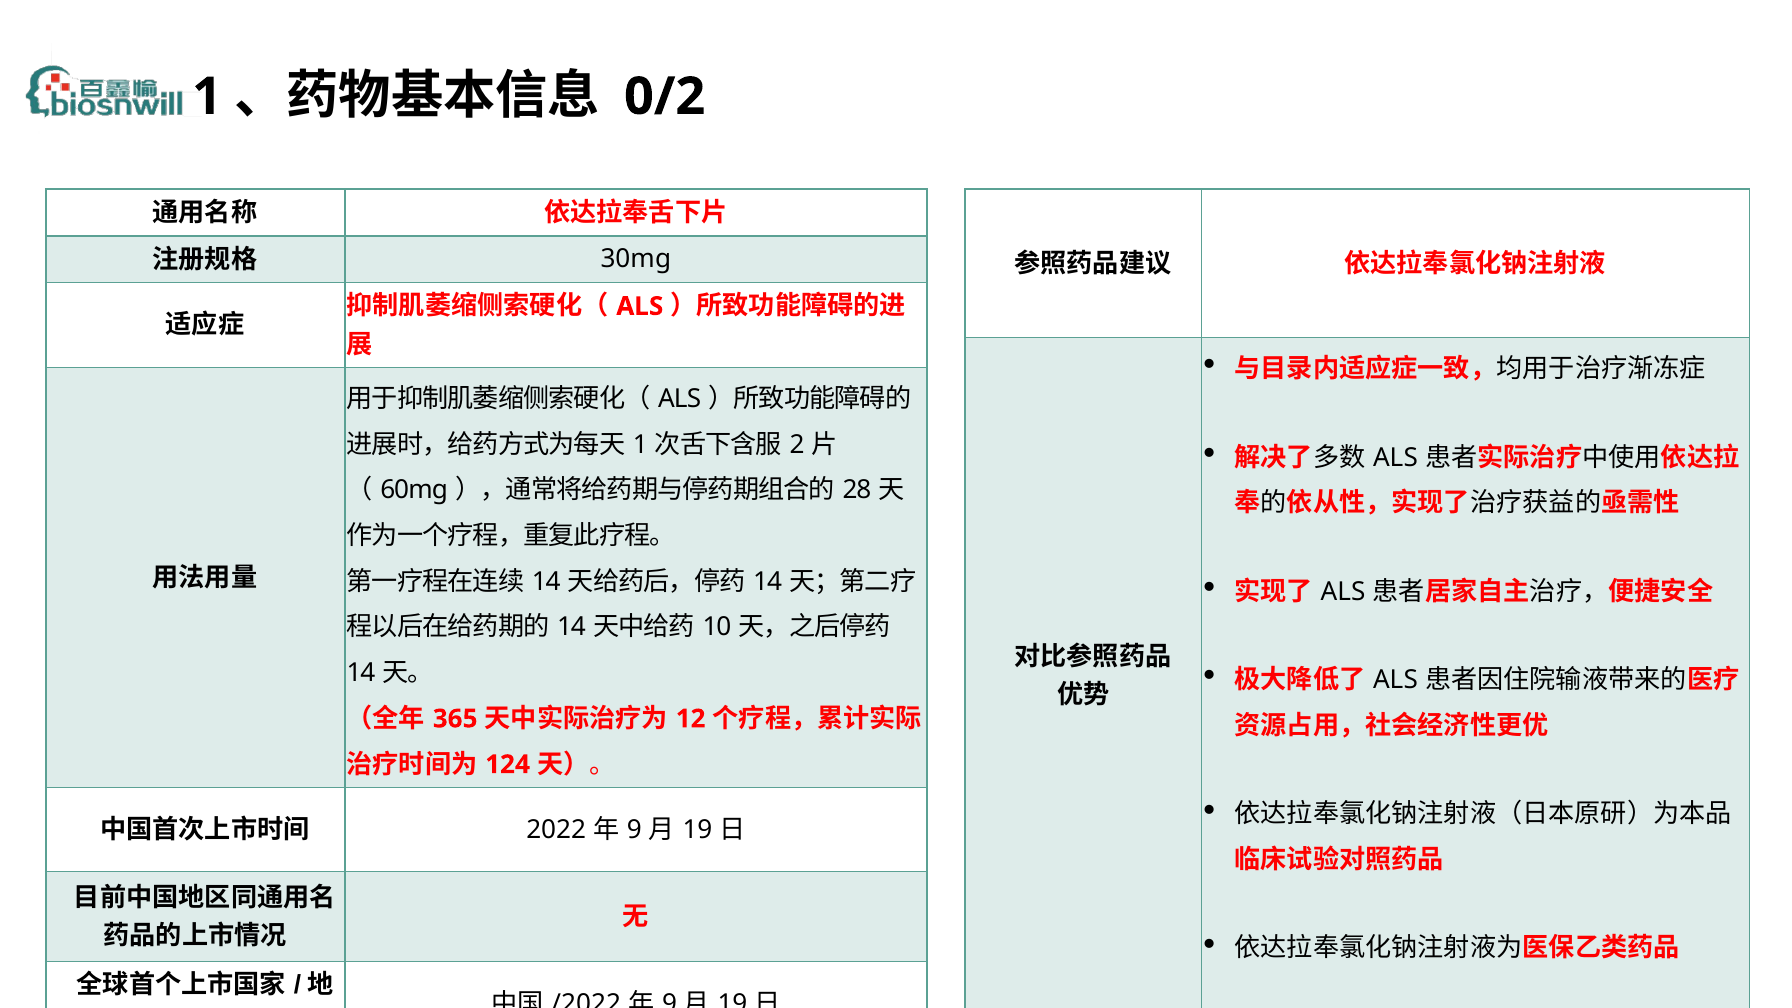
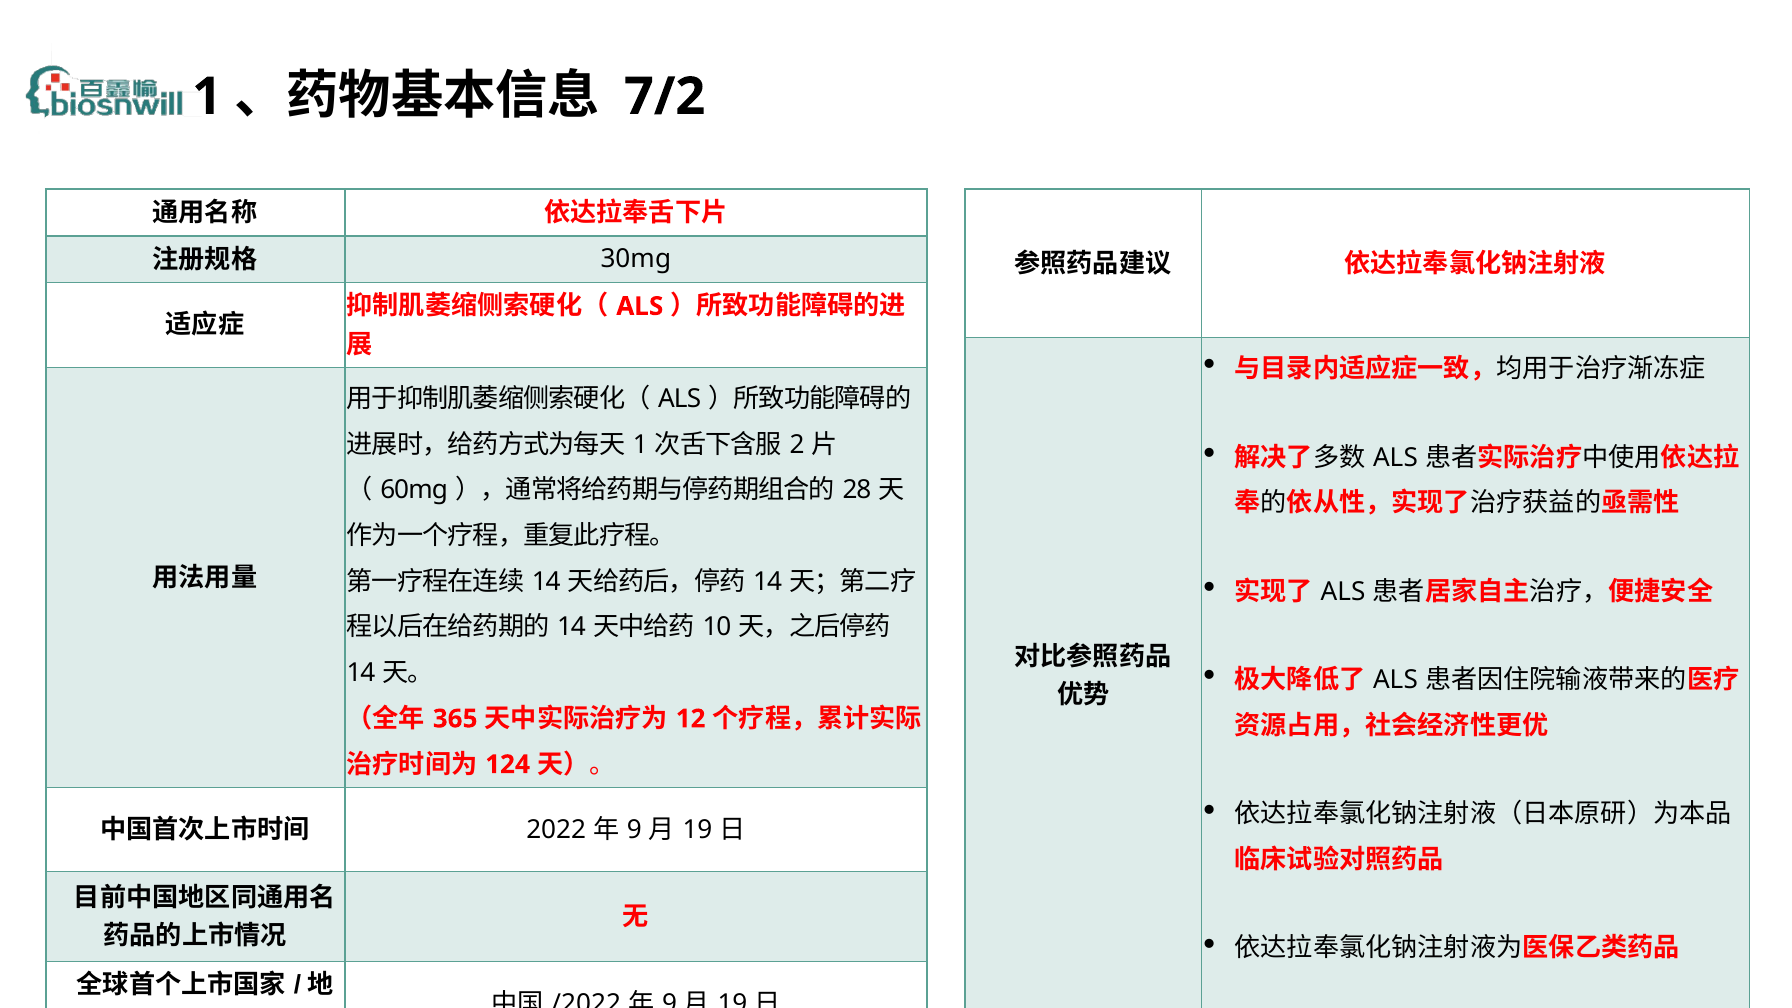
0/2: 0/2 -> 7/2 (665, 97)
